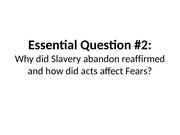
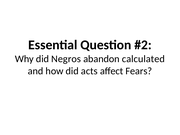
Slavery: Slavery -> Negros (66, 59)
reaffirmed: reaffirmed -> calculated (143, 59)
